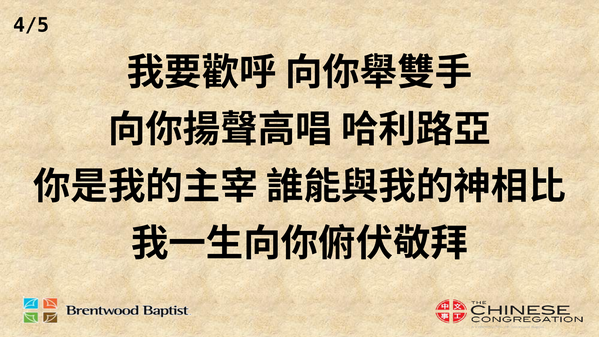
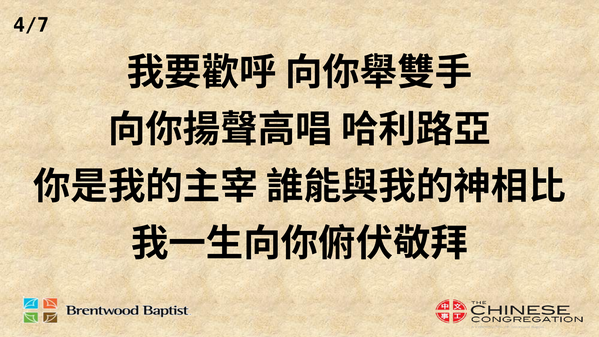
4/5: 4/5 -> 4/7 (31, 25)
